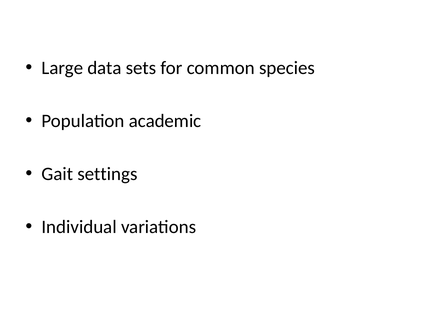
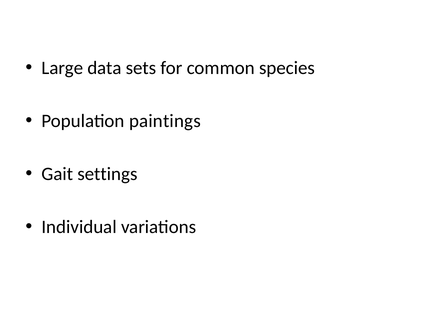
academic: academic -> paintings (165, 121)
